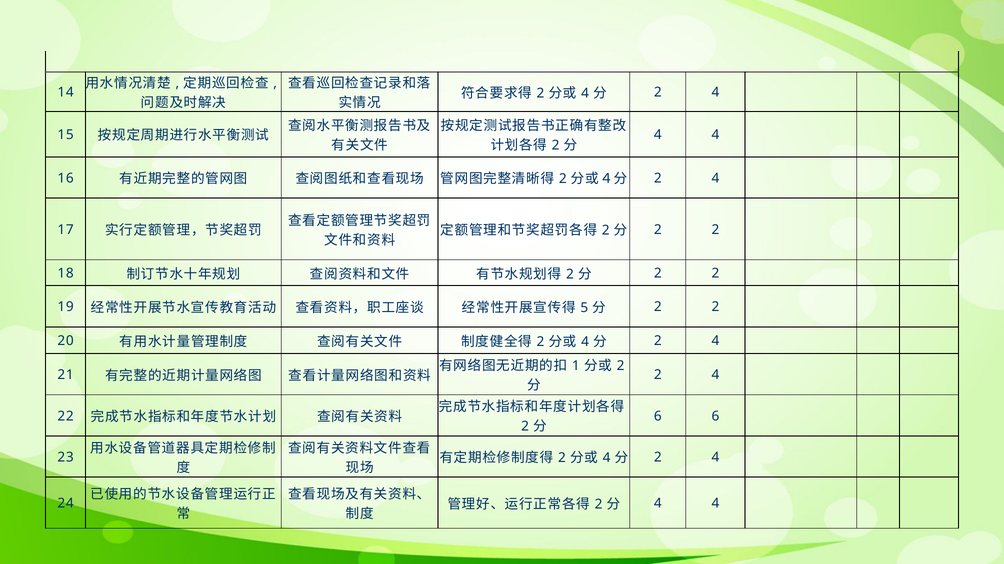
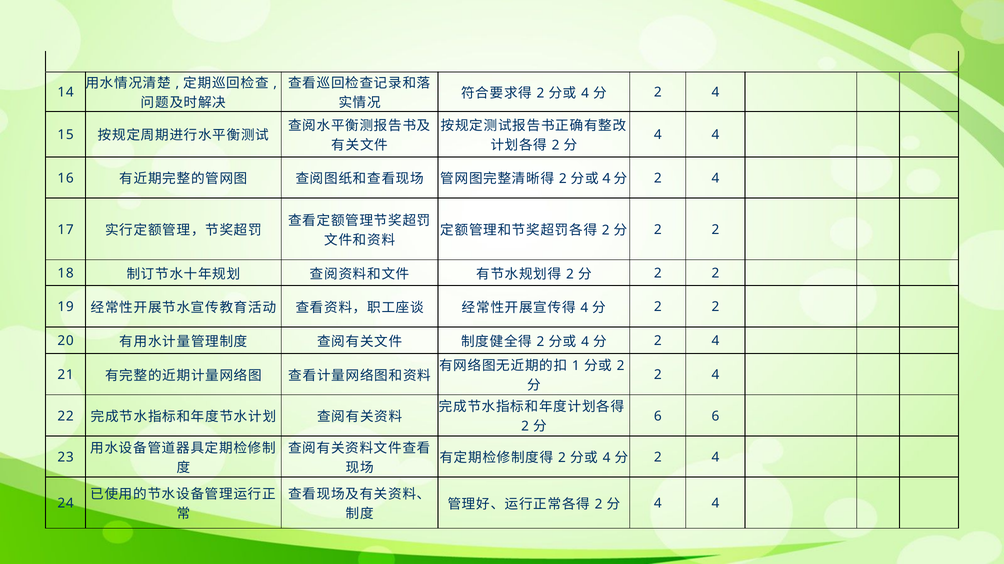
5: 5 -> 4 (584, 308)
